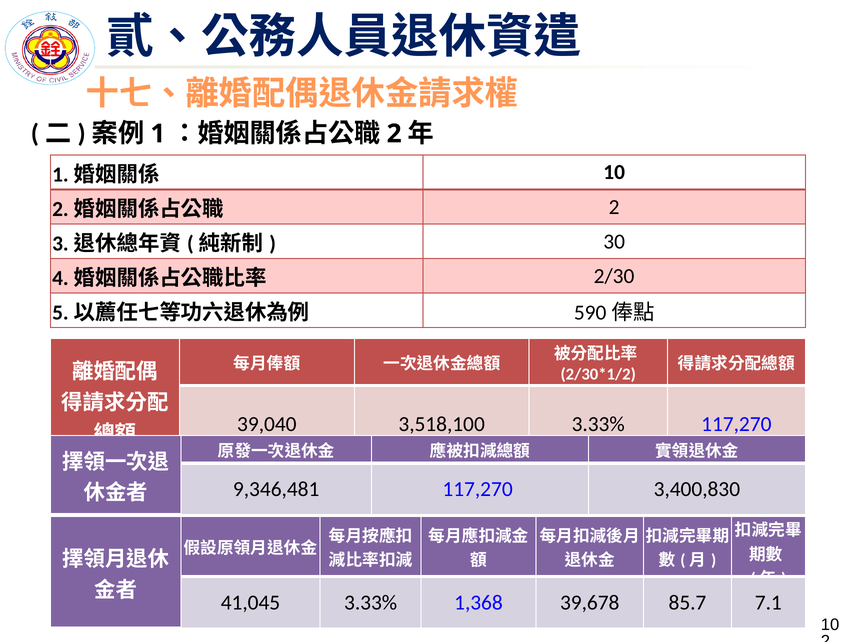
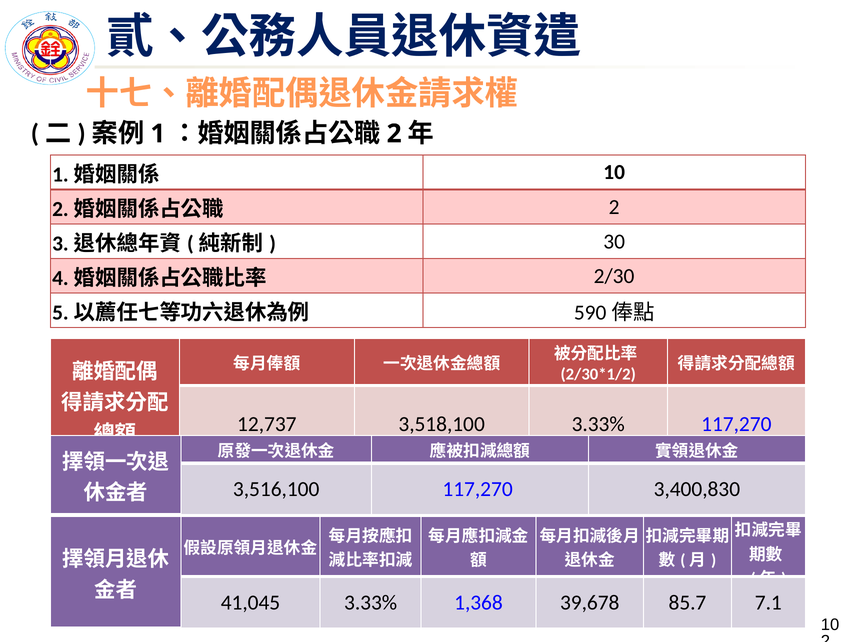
39,040: 39,040 -> 12,737 (267, 424)
9,346,481: 9,346,481 -> 3,516,100 (276, 489)
